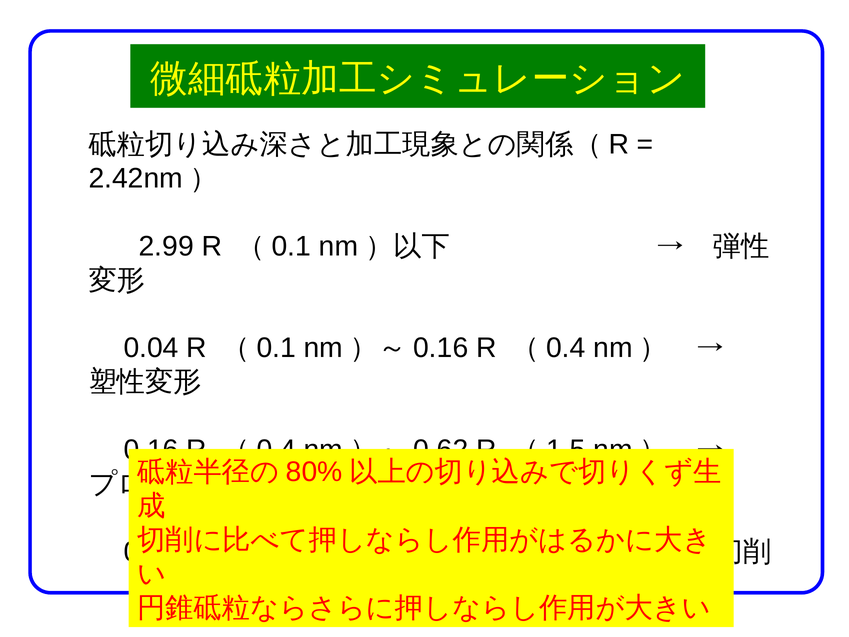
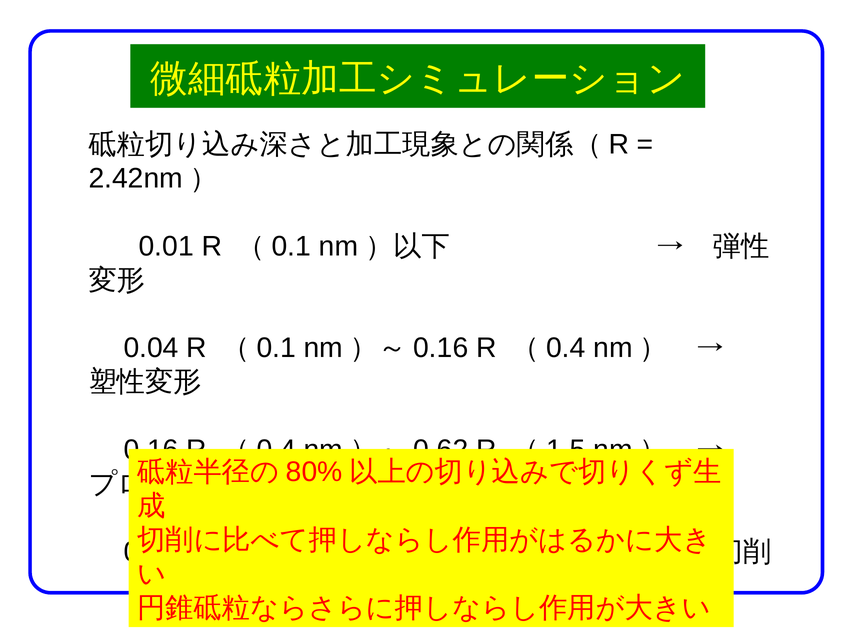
2.99: 2.99 -> 0.01 (166, 246)
